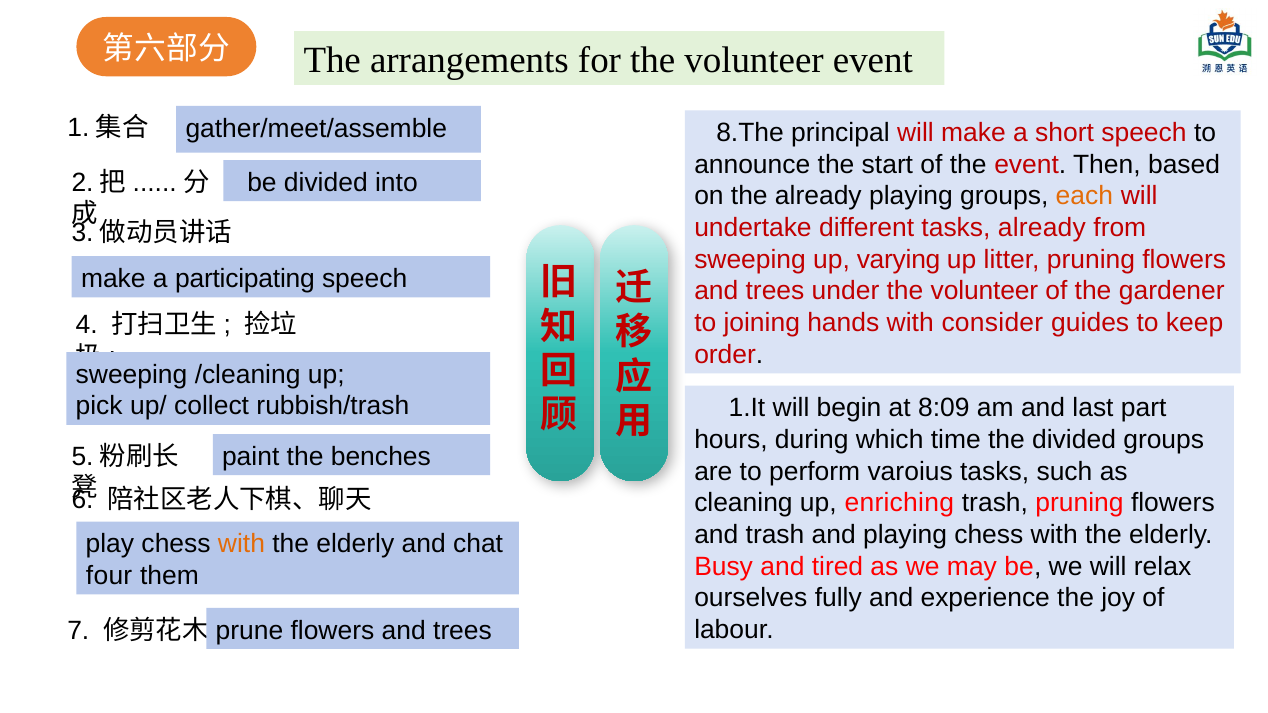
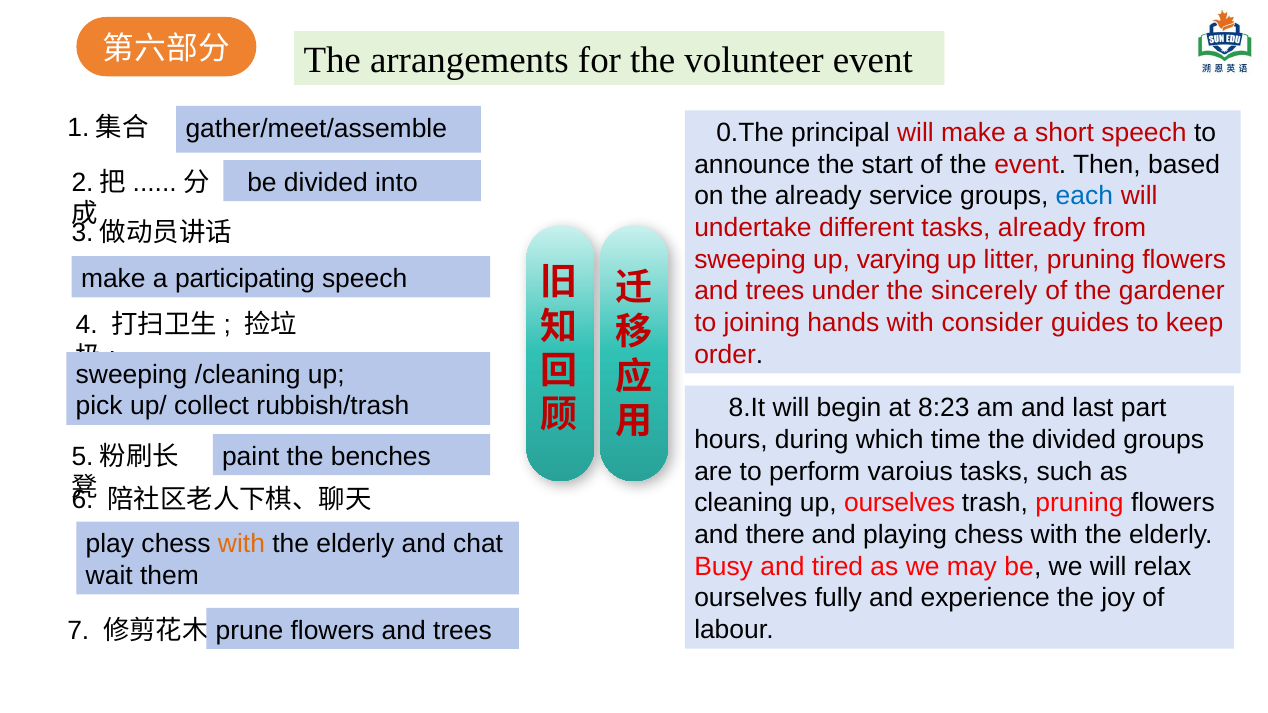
8.The: 8.The -> 0.The (750, 133)
already playing: playing -> service (911, 196)
each colour: orange -> blue (1084, 196)
under the volunteer: volunteer -> sincerely (984, 291)
1.It: 1.It -> 8.It (747, 408)
8:09: 8:09 -> 8:23 (944, 408)
up enriching: enriching -> ourselves (900, 503)
and trash: trash -> there (775, 535)
four: four -> wait (109, 576)
